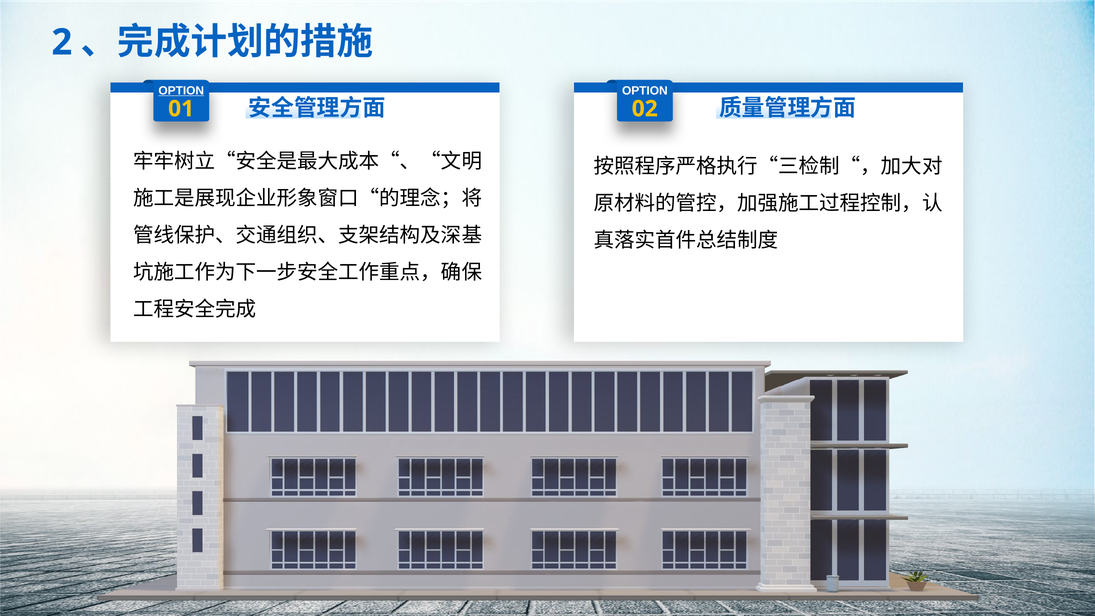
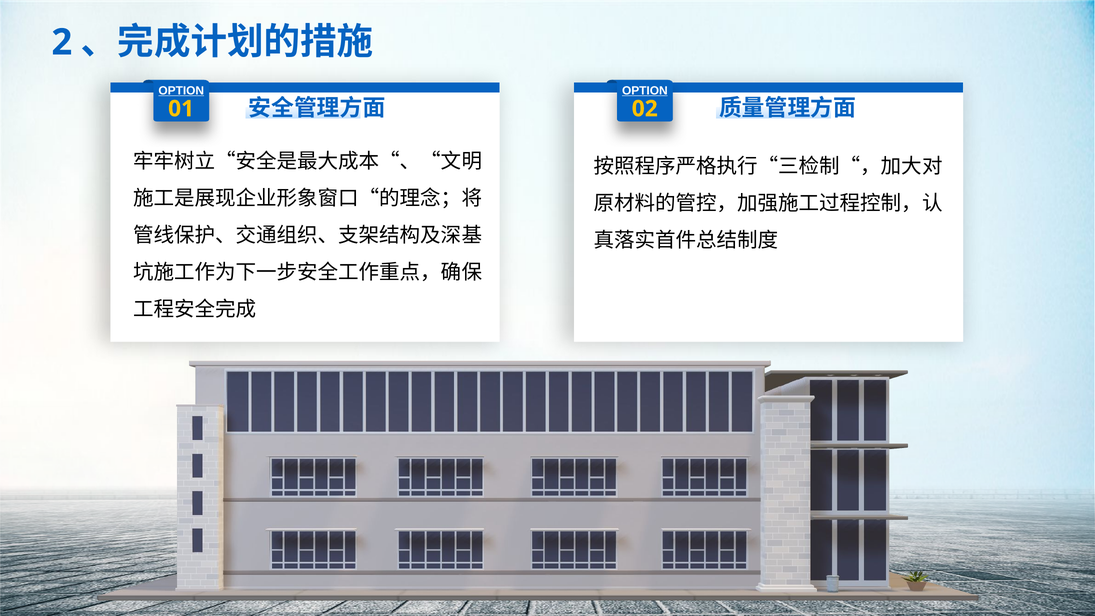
OPTION underline: none -> present (645, 91)
